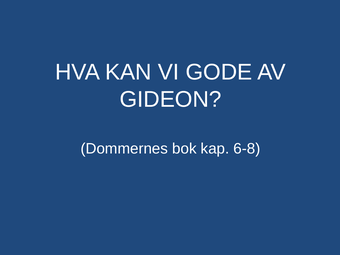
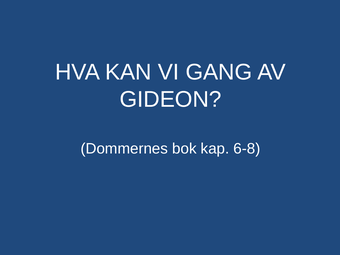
GODE: GODE -> GANG (219, 72)
